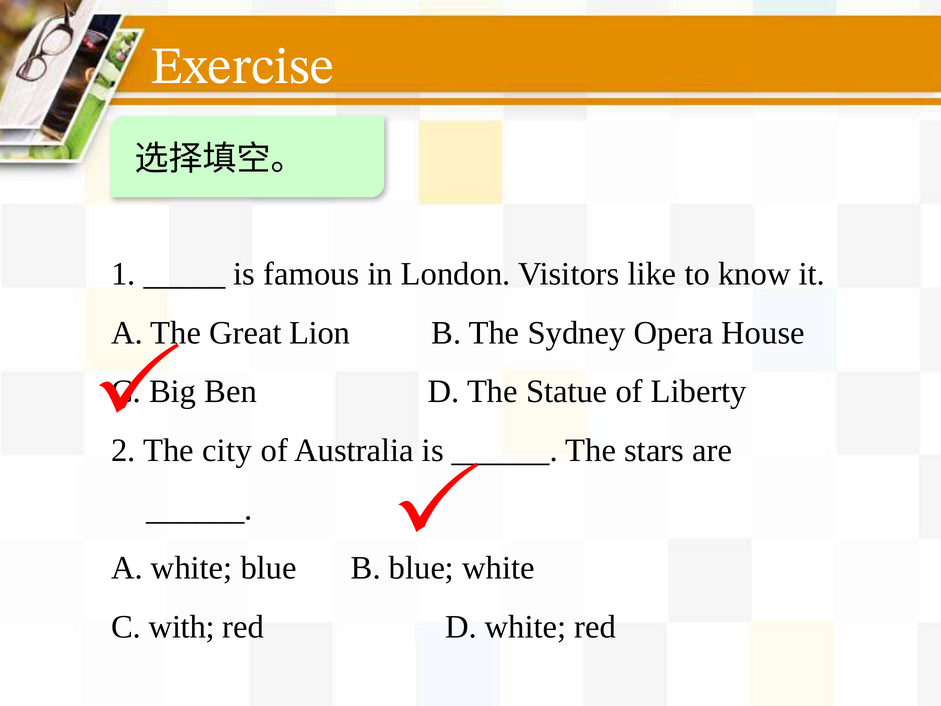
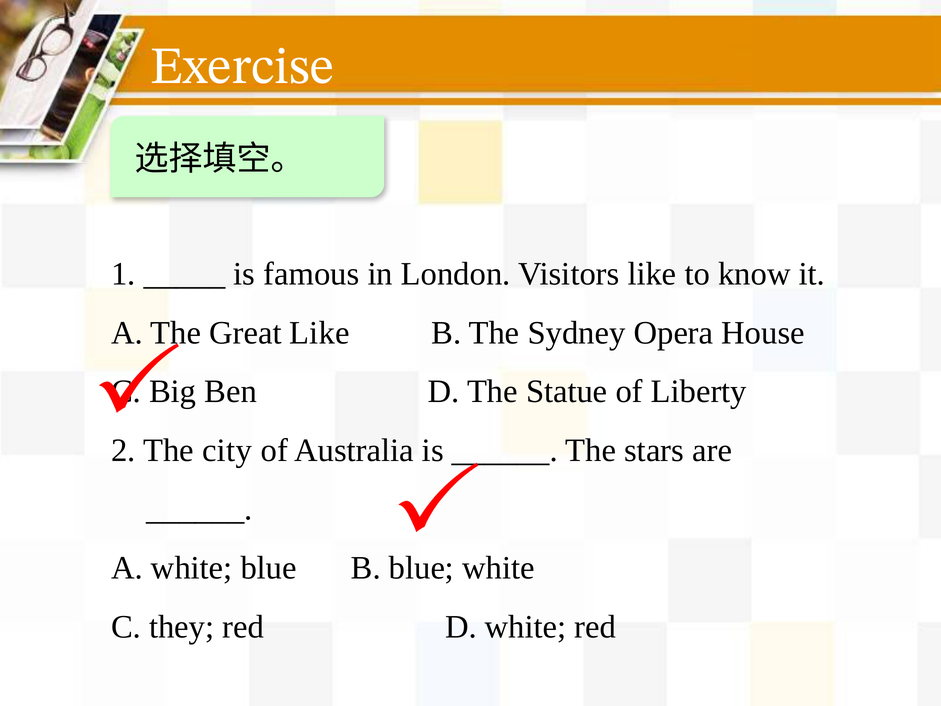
Great Lion: Lion -> Like (319, 333)
with: with -> they (182, 627)
